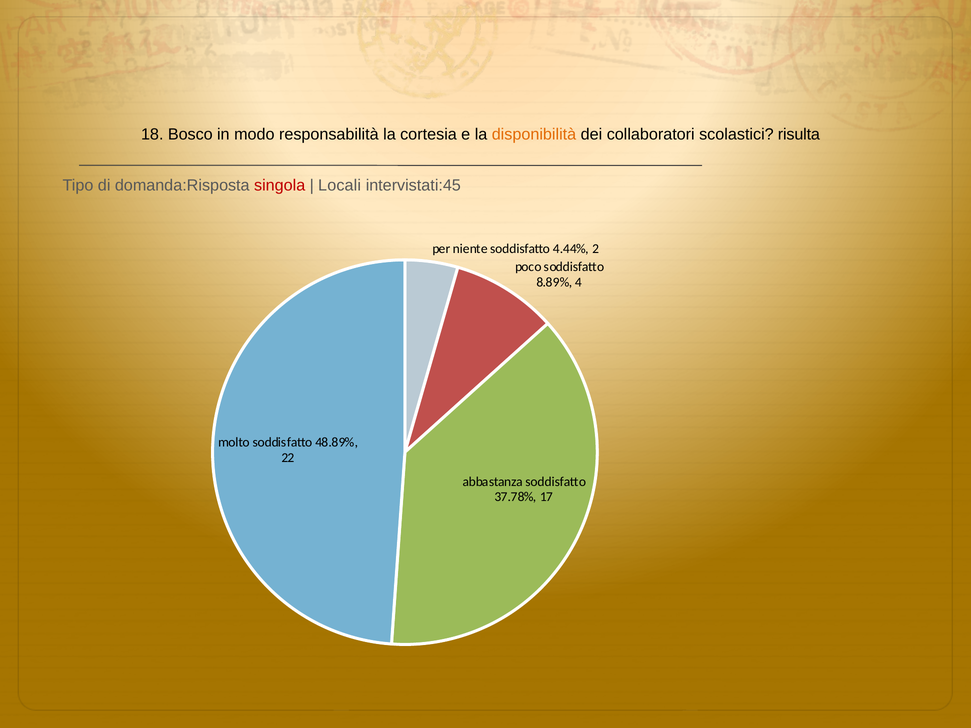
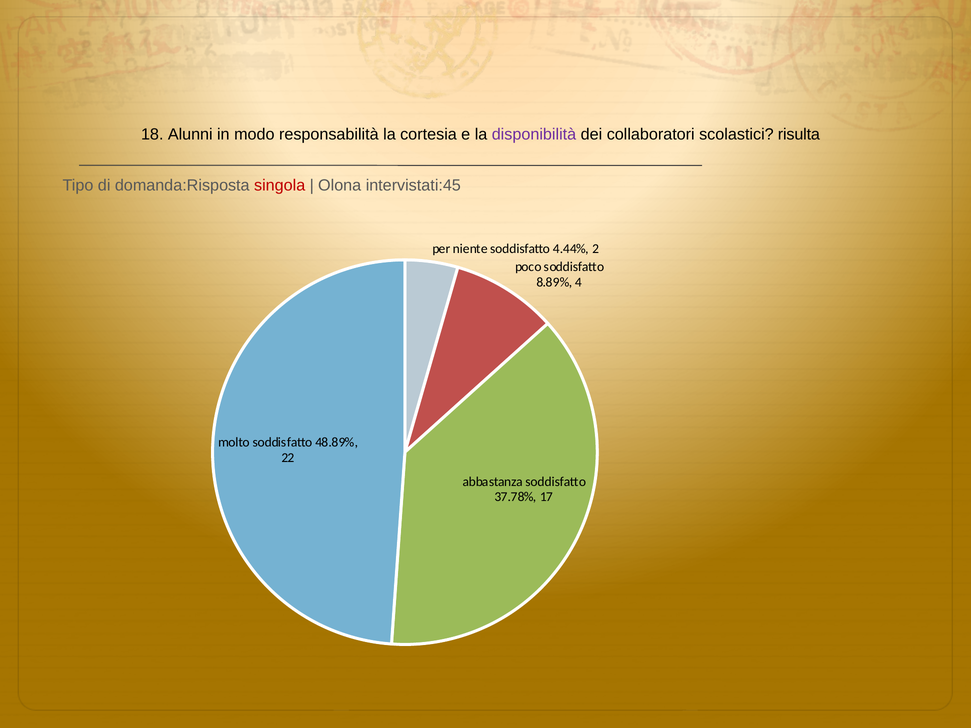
Bosco: Bosco -> Alunni (190, 135)
disponibilità colour: orange -> purple (534, 135)
Locali: Locali -> Olona (340, 186)
